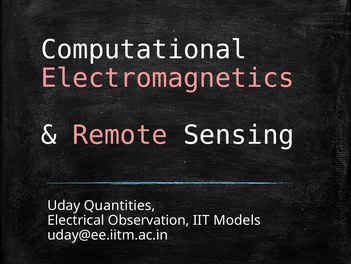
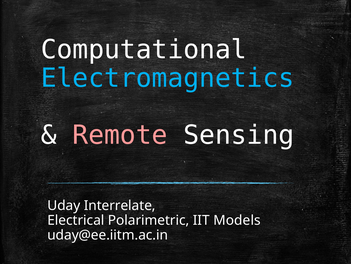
Electromagnetics colour: pink -> light blue (168, 78)
Quantities: Quantities -> Interrelate (120, 205)
Observation: Observation -> Polarimetric (149, 220)
